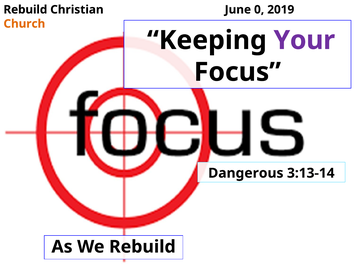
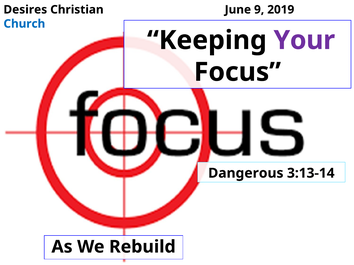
Rebuild: Rebuild -> Desires (25, 10)
0: 0 -> 9 (259, 10)
Church colour: orange -> blue (24, 24)
